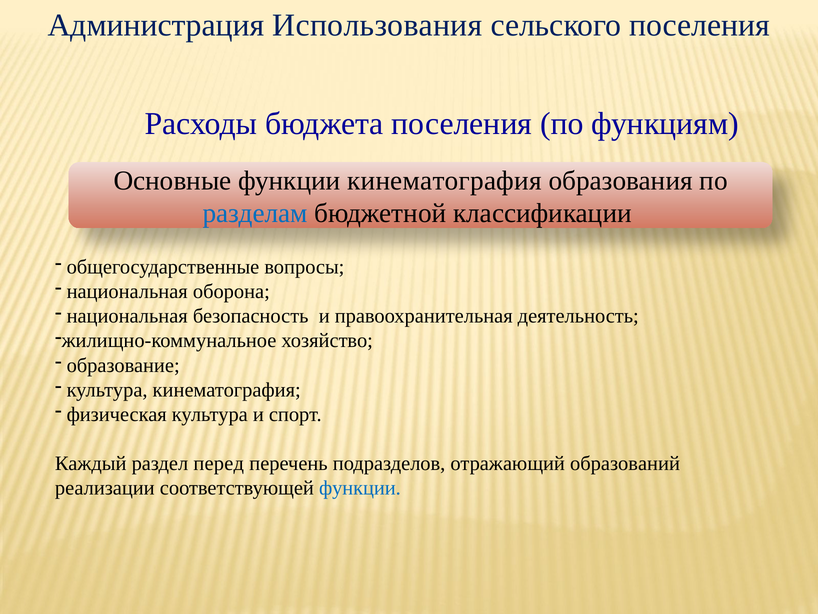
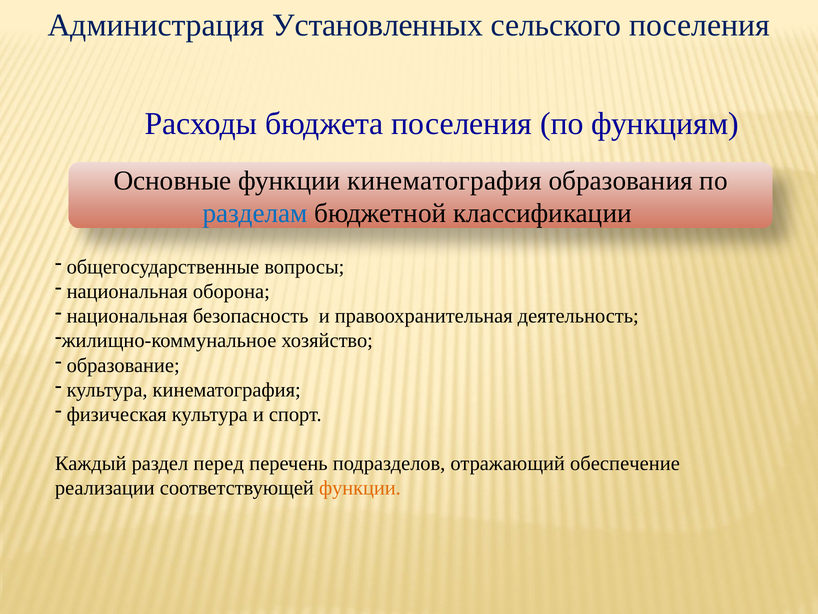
Использования: Использования -> Установленных (378, 25)
образований: образований -> обеспечение (625, 463)
функции colour: blue -> orange (360, 488)
